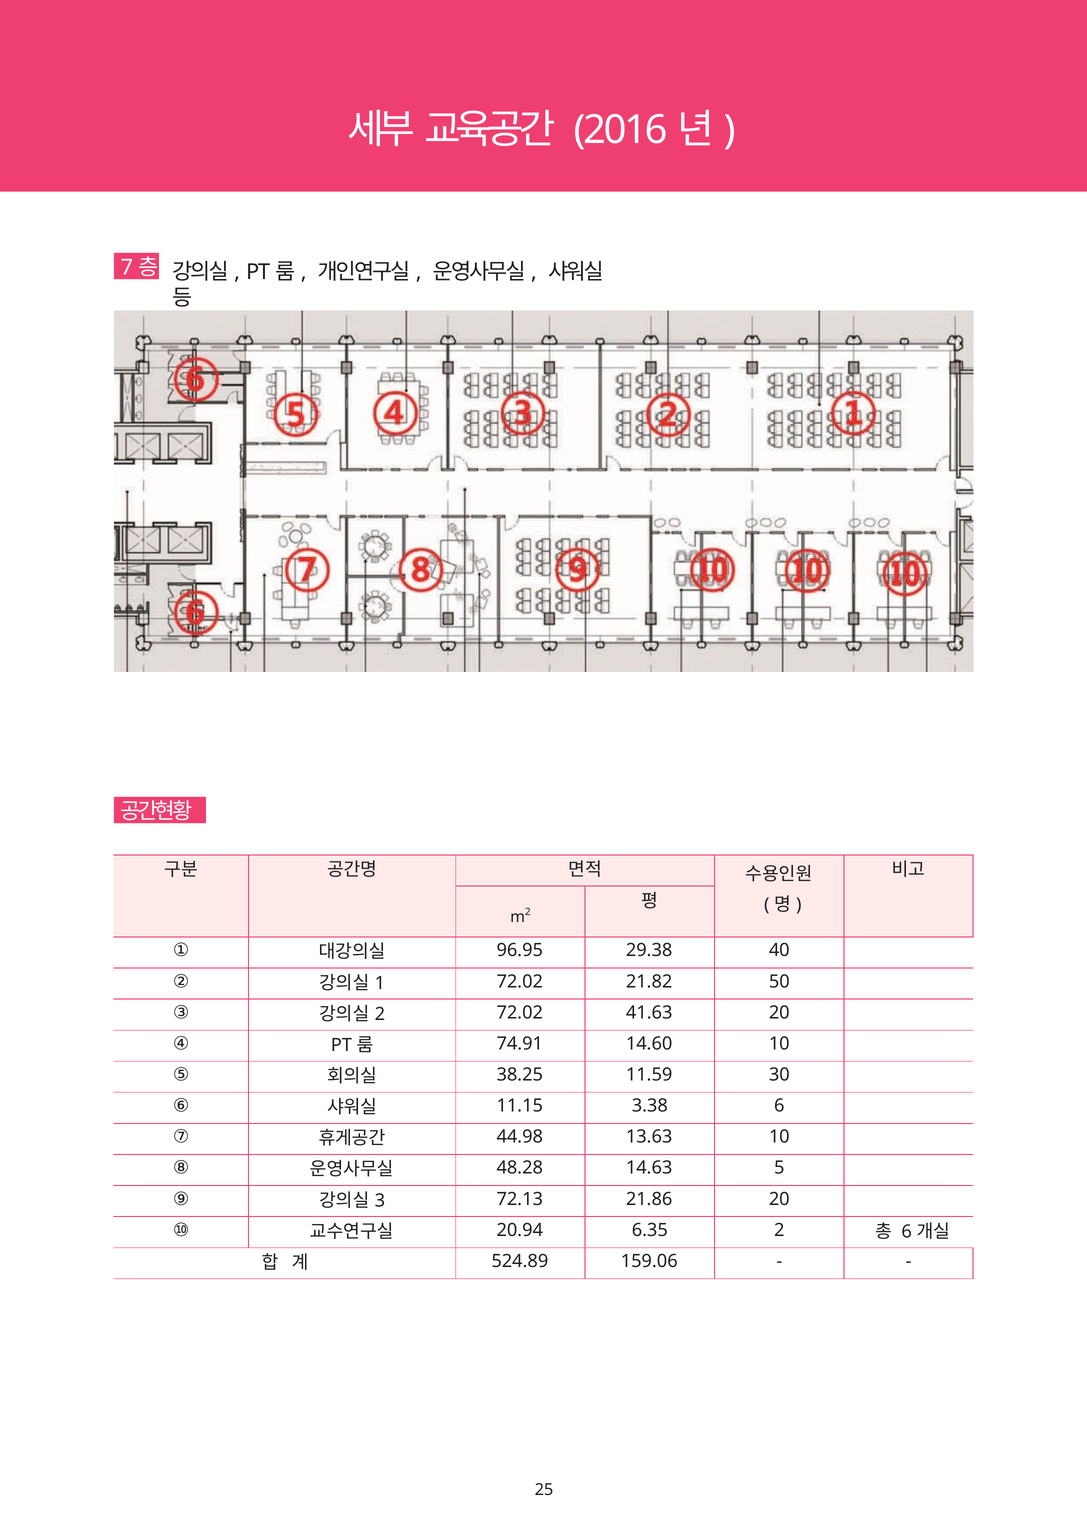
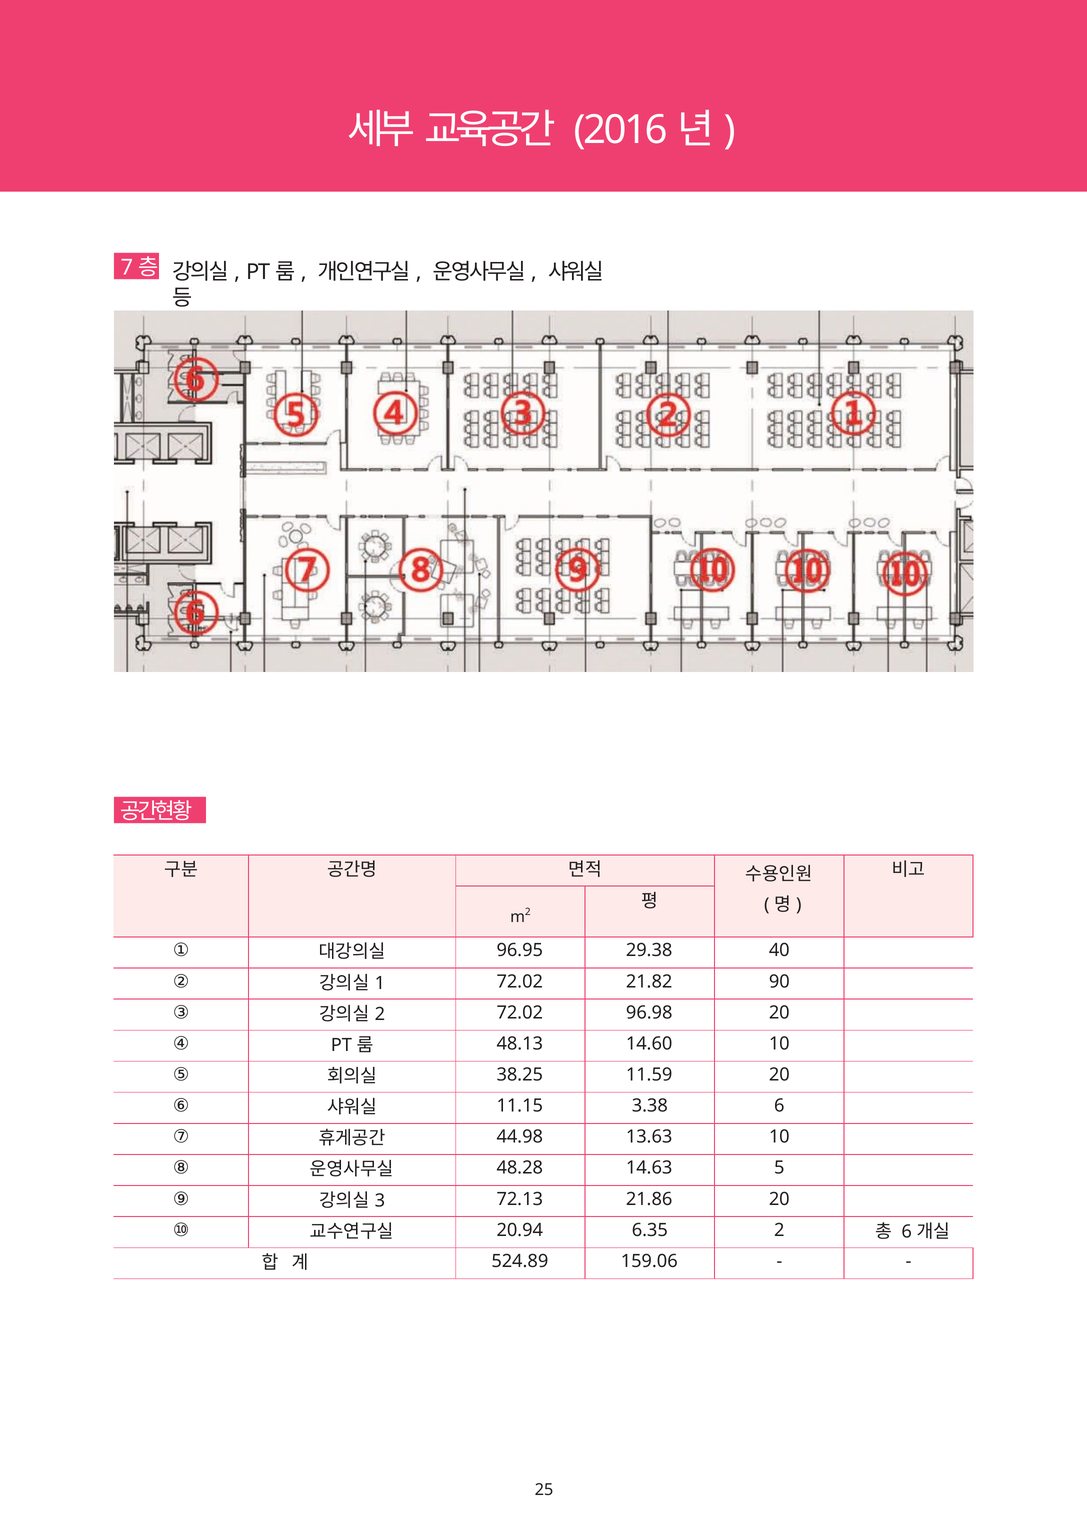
50: 50 -> 90 (779, 981)
41.63: 41.63 -> 96.98 (649, 1012)
74.91: 74.91 -> 48.13 (520, 1043)
11.59 30: 30 -> 20 (779, 1074)
